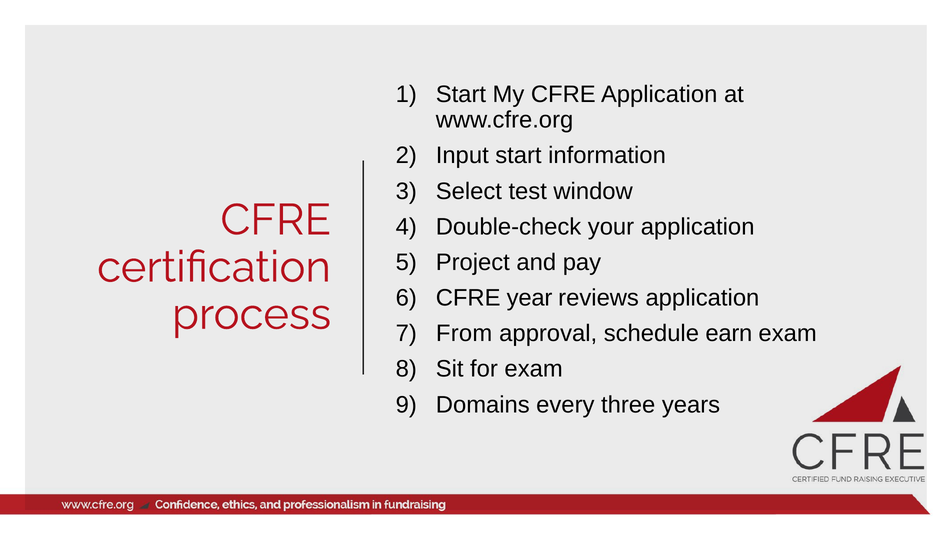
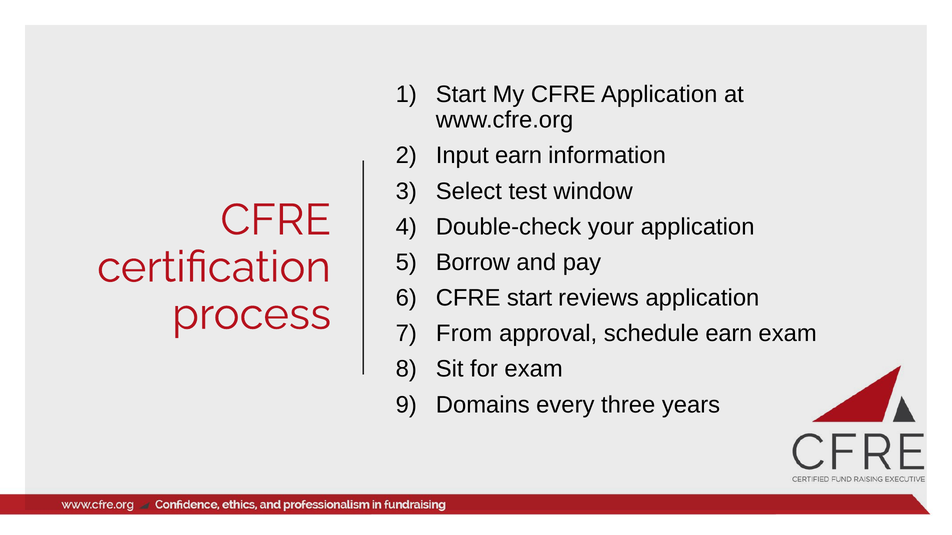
Input start: start -> earn (519, 156)
Project: Project -> Borrow (473, 263)
CFRE year: year -> start (530, 298)
